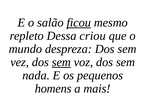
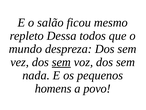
ficou underline: present -> none (79, 22)
criou: criou -> todos (93, 36)
mais: mais -> povo (97, 88)
